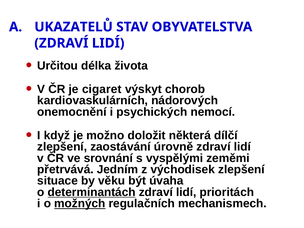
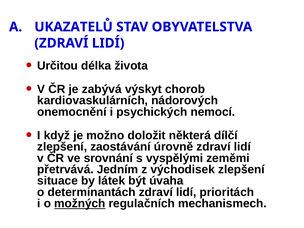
cigaret: cigaret -> zabývá (102, 89)
věku: věku -> látek (112, 181)
determinantách underline: present -> none (92, 192)
